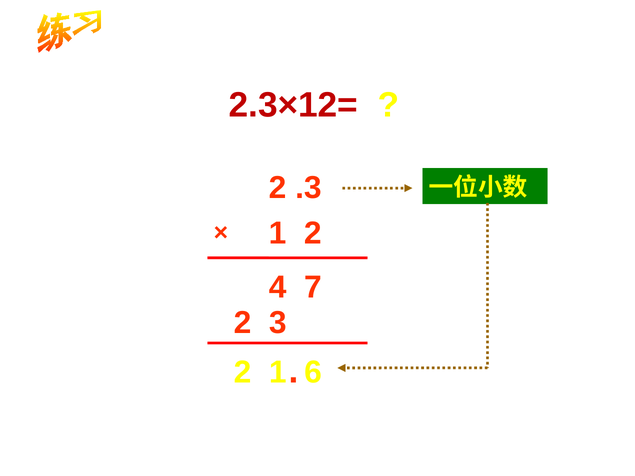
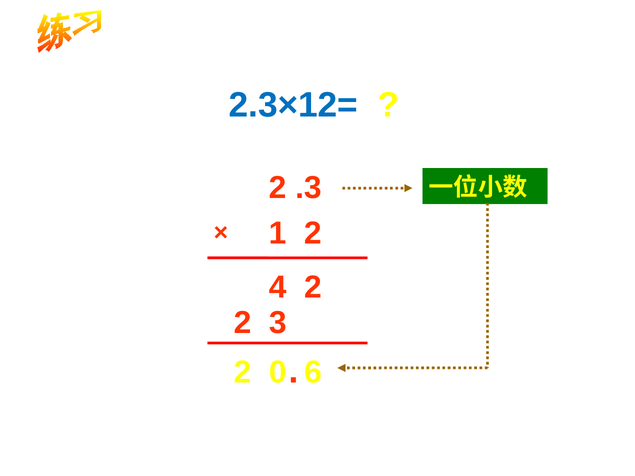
2.3×12= colour: red -> blue (293, 105)
4 7: 7 -> 2 (313, 288)
2 1: 1 -> 0 (278, 373)
